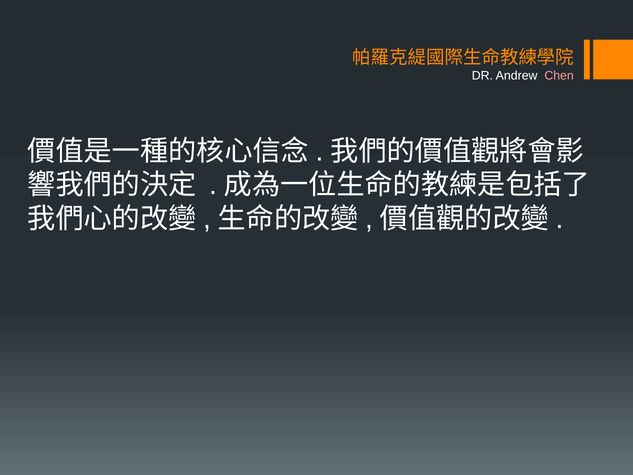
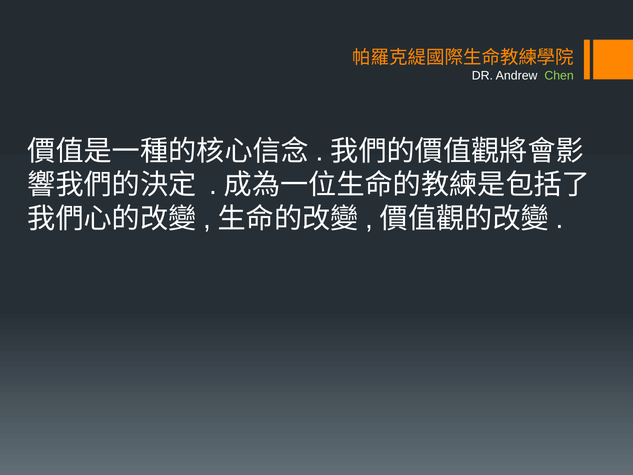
Chen colour: pink -> light green (559, 76)
